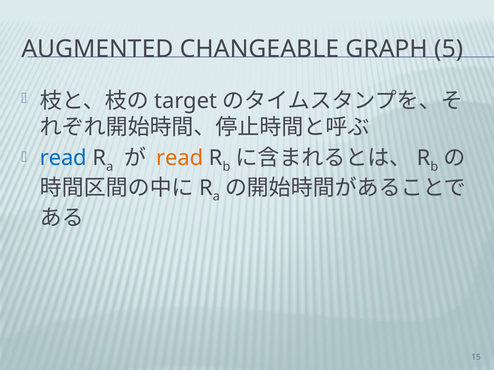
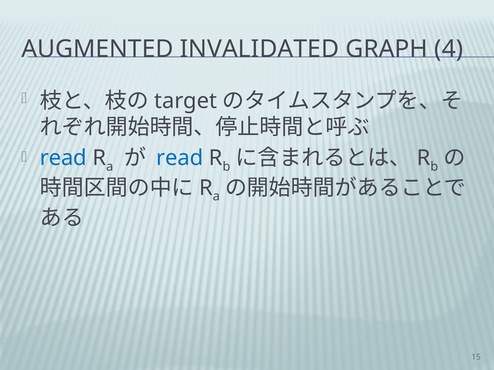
CHANGEABLE: CHANGEABLE -> INVALIDATED (259, 49)
5: 5 -> 4 (449, 49)
read colour: orange -> blue (180, 158)
